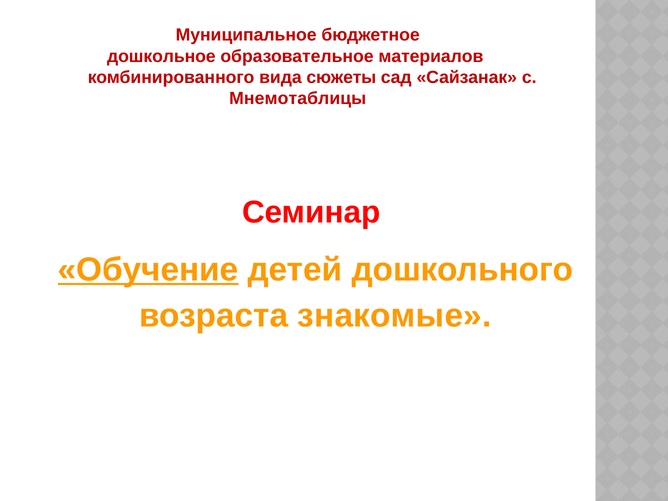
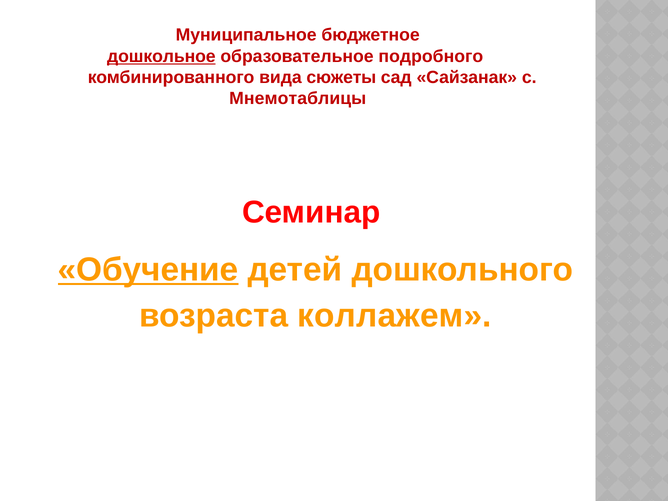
дошкольное underline: none -> present (161, 56)
материалов: материалов -> подробного (431, 56)
знакомые: знакомые -> коллажем (395, 316)
